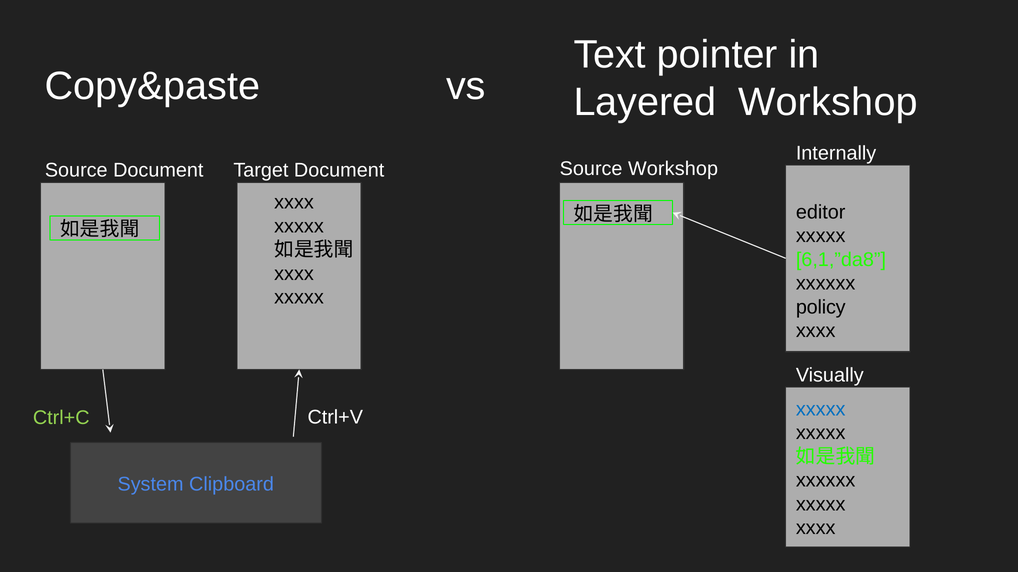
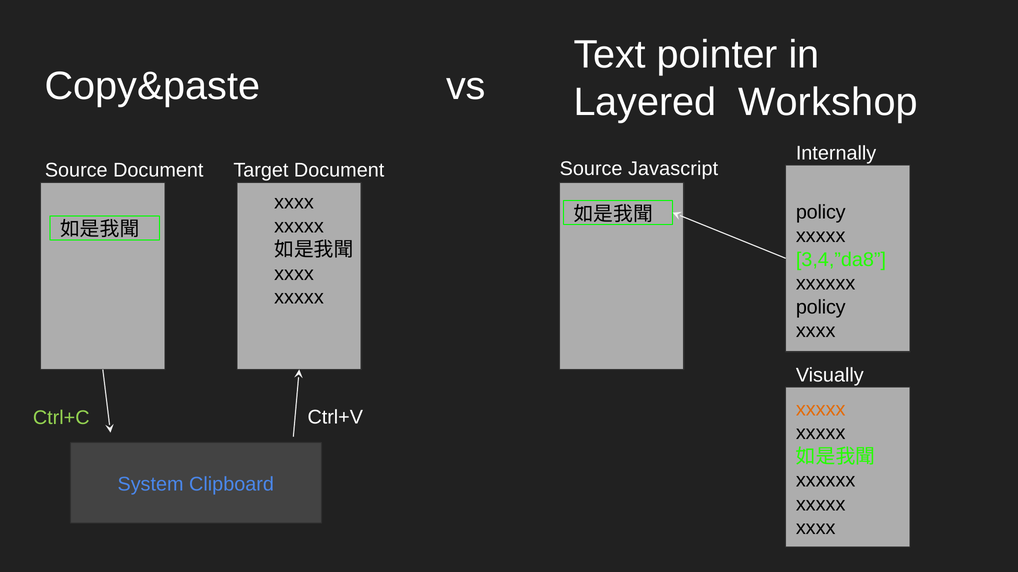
Source Workshop: Workshop -> Javascript (673, 169)
editor: editor -> policy (821, 212)
6,1,”da8: 6,1,”da8 -> 3,4,”da8 (841, 260)
xxxxx colour: blue -> orange (821, 410)
